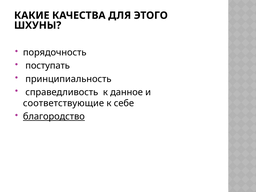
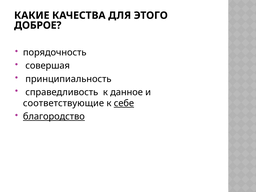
ШХУНЫ: ШХУНЫ -> ДОБРОЕ (38, 25)
поступать: поступать -> совершая (48, 66)
себе underline: none -> present (124, 103)
